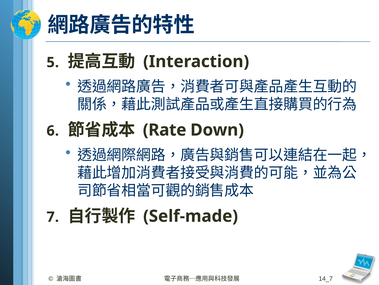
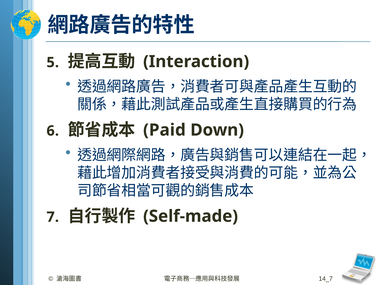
Rate: Rate -> Paid (164, 130)
